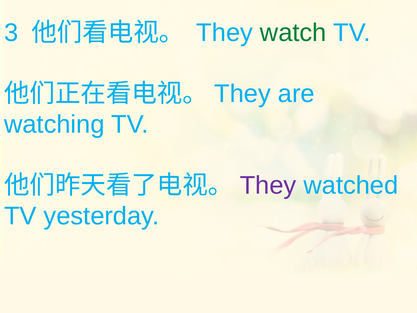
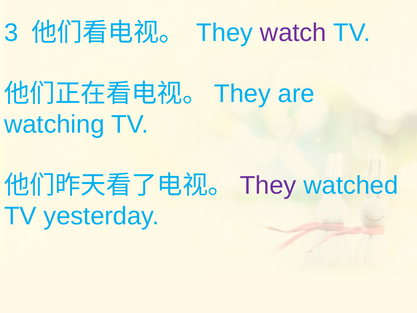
watch colour: green -> purple (293, 33)
